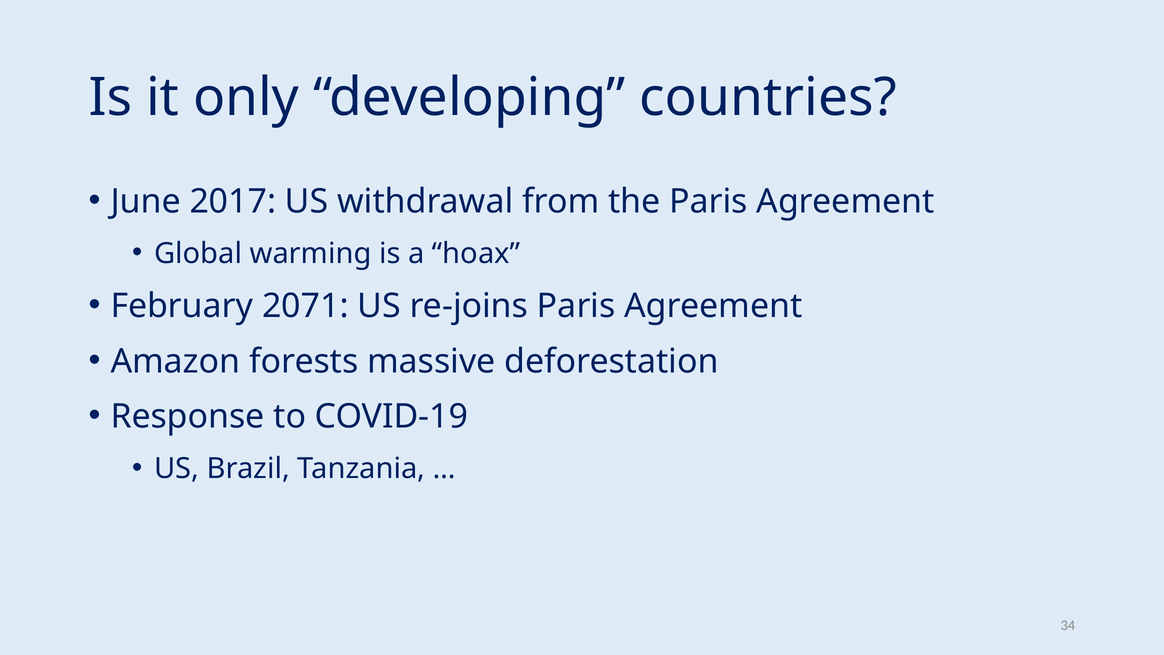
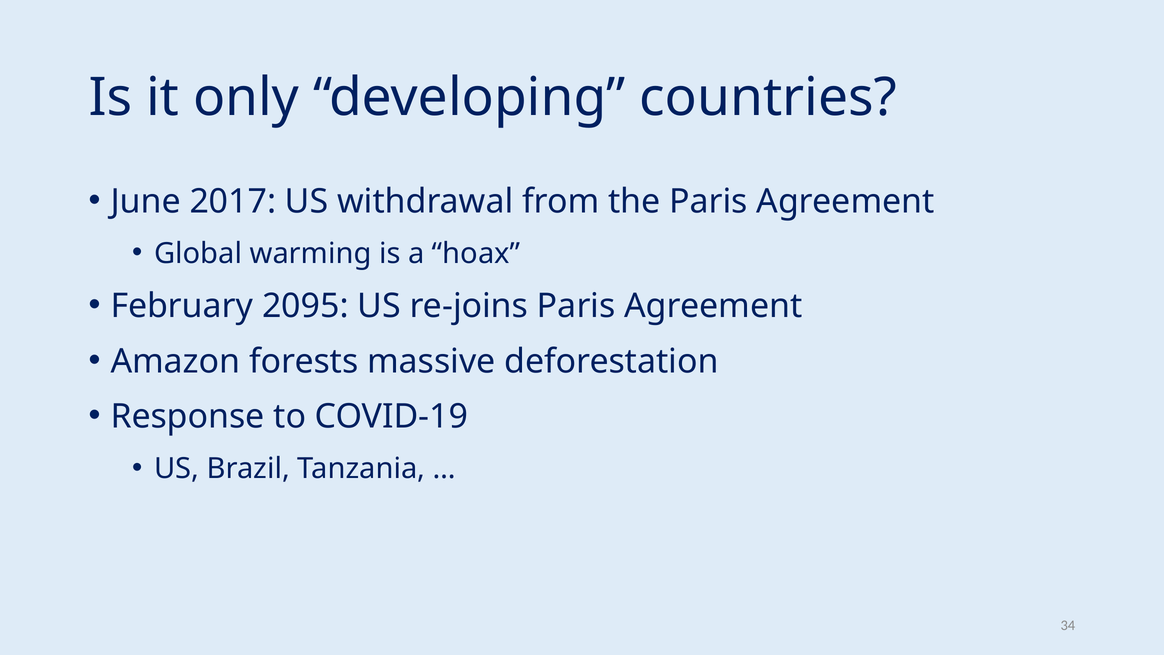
2071: 2071 -> 2095 (305, 306)
